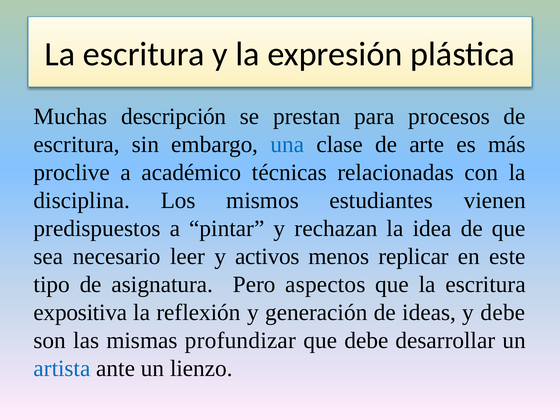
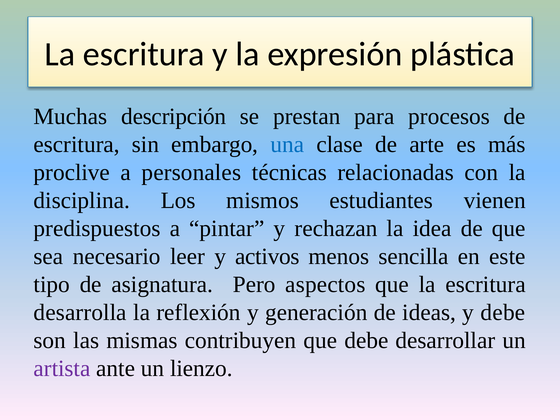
académico: académico -> personales (191, 172)
replicar: replicar -> sencilla (414, 256)
expositiva: expositiva -> desarrolla (80, 312)
profundizar: profundizar -> contribuyen (241, 340)
artista colour: blue -> purple (62, 368)
